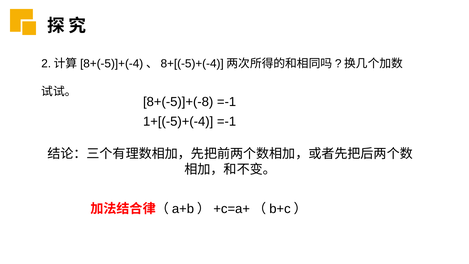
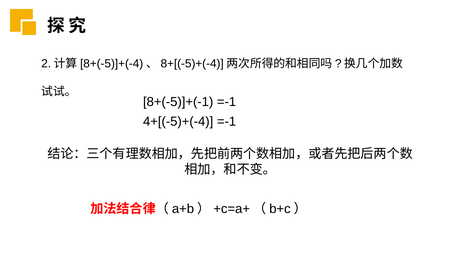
8+(-5)]+(-8: 8+(-5)]+(-8 -> 8+(-5)]+(-1 (178, 102)
1+[(-5)+(-4: 1+[(-5)+(-4 -> 4+[(-5)+(-4 (178, 122)
